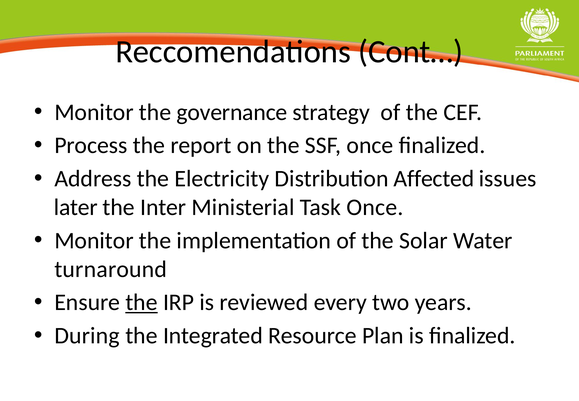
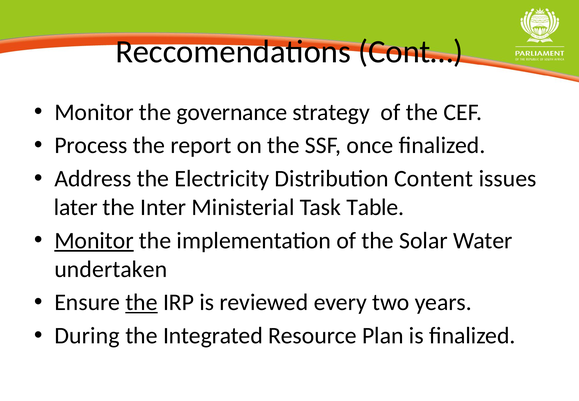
Affected: Affected -> Content (434, 179)
Task Once: Once -> Table (375, 207)
Monitor underline: none -> present (94, 241)
turnaround: turnaround -> undertaken (111, 269)
